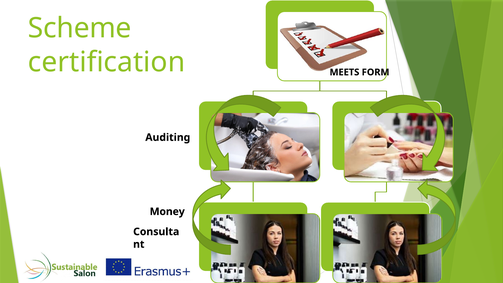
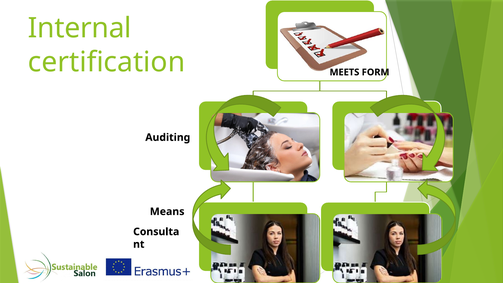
Scheme: Scheme -> Internal (80, 28)
Money: Money -> Means (167, 212)
